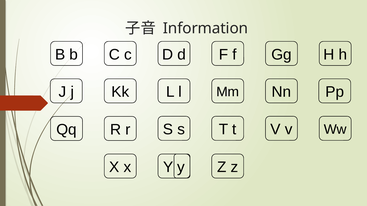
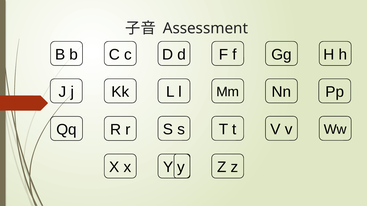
Information: Information -> Assessment (205, 28)
